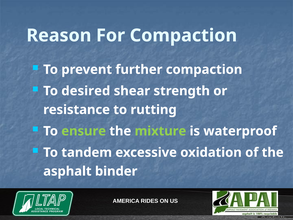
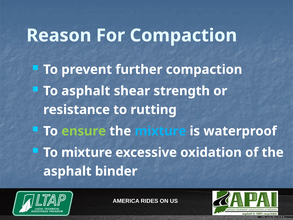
To desired: desired -> asphalt (86, 91)
mixture colour: light green -> light blue (160, 131)
To tandem: tandem -> mixture (87, 152)
